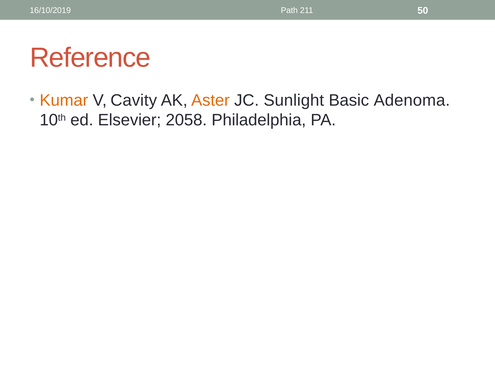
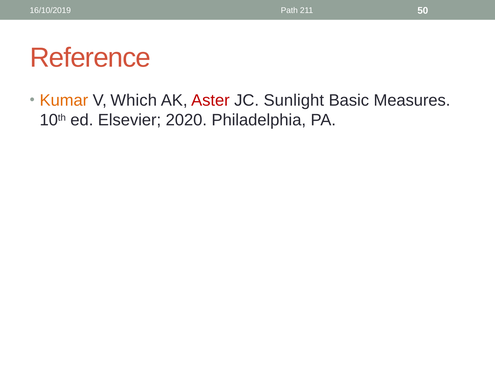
Cavity: Cavity -> Which (134, 100)
Aster colour: orange -> red (210, 100)
Adenoma: Adenoma -> Measures (412, 100)
2058: 2058 -> 2020 (186, 120)
